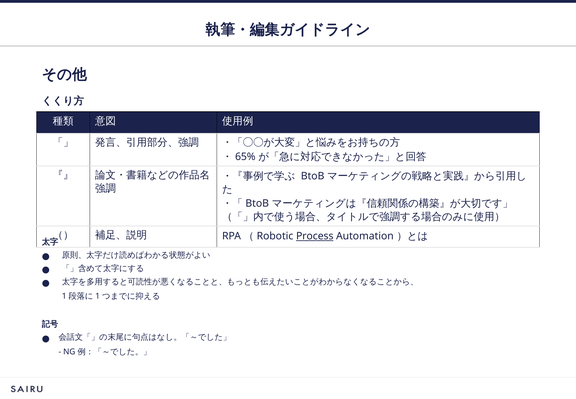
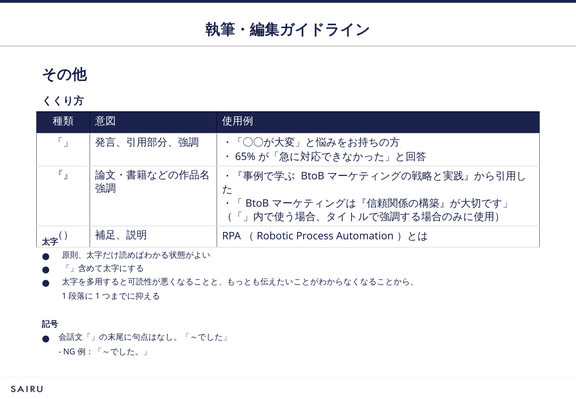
Process underline: present -> none (315, 236)
